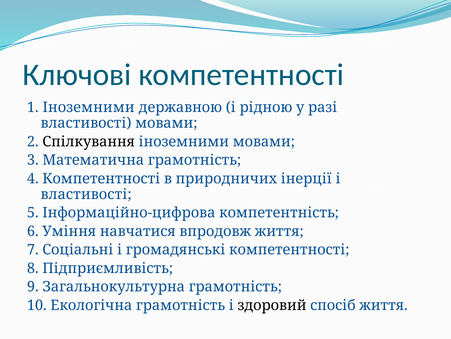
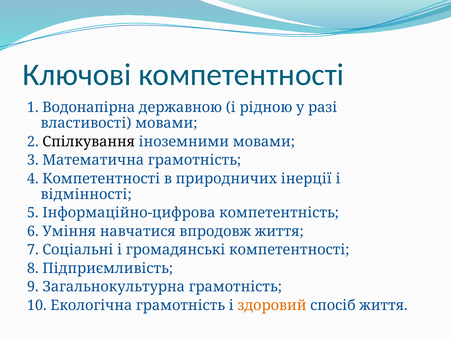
1 Іноземними: Іноземними -> Водонапірна (89, 107)
властивості: властивості -> відмінності (86, 194)
здоровий colour: black -> orange (272, 305)
